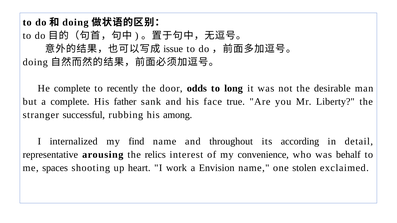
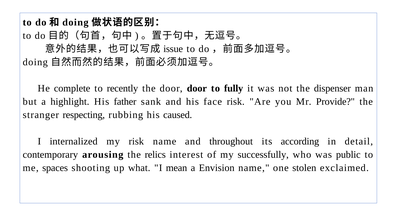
door odds: odds -> door (197, 89)
long: long -> fully (234, 89)
desirable: desirable -> dispenser (332, 89)
a complete: complete -> highlight (70, 102)
face true: true -> risk (236, 102)
Liberty: Liberty -> Provide (335, 102)
successful: successful -> respecting (84, 115)
among: among -> caused (178, 115)
my find: find -> risk (136, 142)
representative: representative -> contemporary (50, 155)
convenience: convenience -> successfully (263, 155)
behalf: behalf -> public (348, 155)
heart: heart -> what (139, 168)
work: work -> mean (177, 168)
